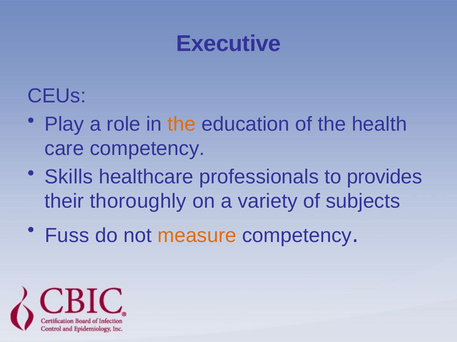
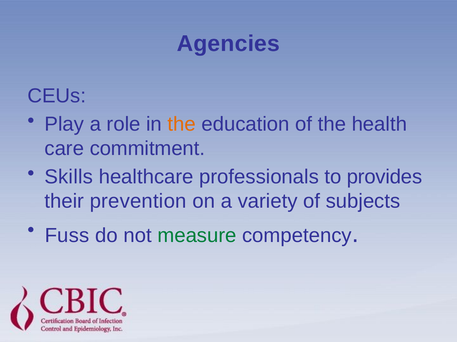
Executive: Executive -> Agencies (228, 44)
care competency: competency -> commitment (147, 149)
thoroughly: thoroughly -> prevention (138, 202)
measure colour: orange -> green (197, 236)
